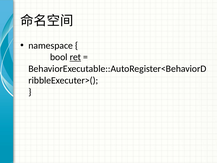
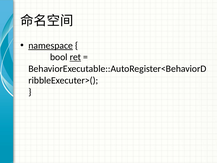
namespace underline: none -> present (51, 45)
